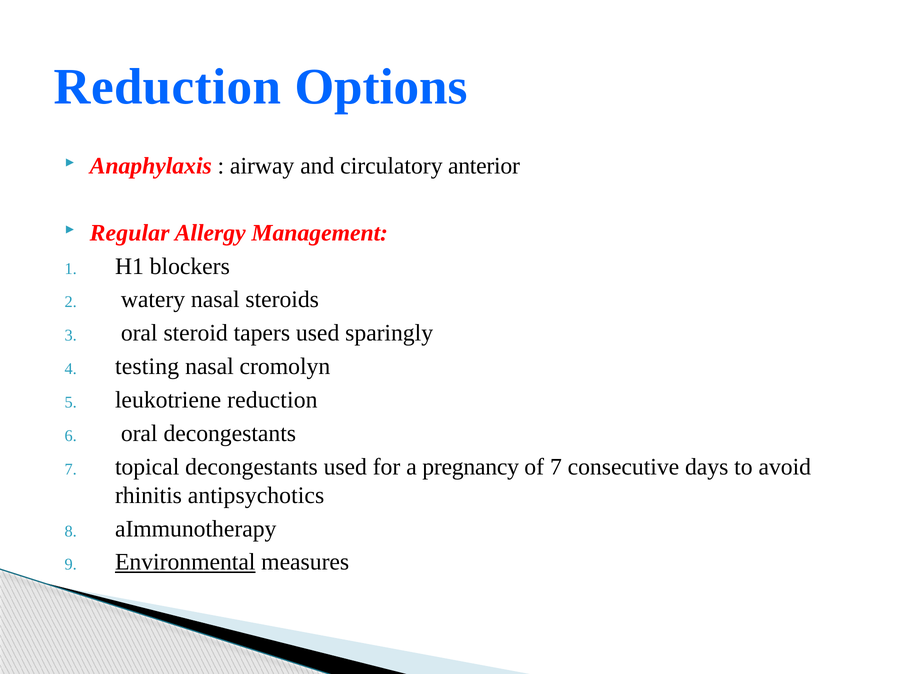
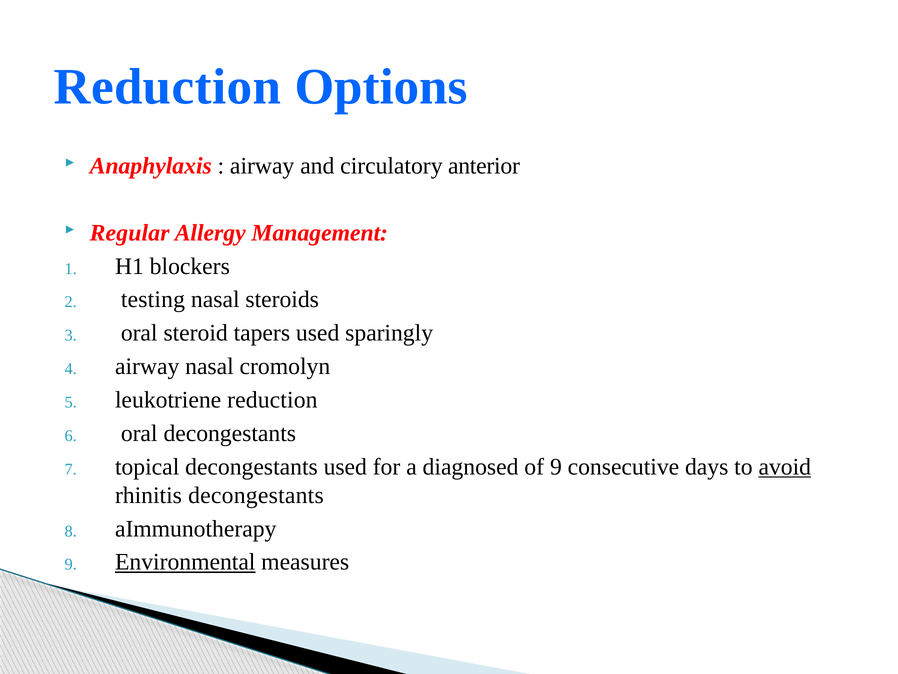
watery: watery -> testing (153, 299)
testing: testing -> airway (147, 366)
pregnancy: pregnancy -> diagnosed (471, 466)
of 7: 7 -> 9 (556, 466)
avoid underline: none -> present (785, 466)
rhinitis antipsychotics: antipsychotics -> decongestants (256, 495)
